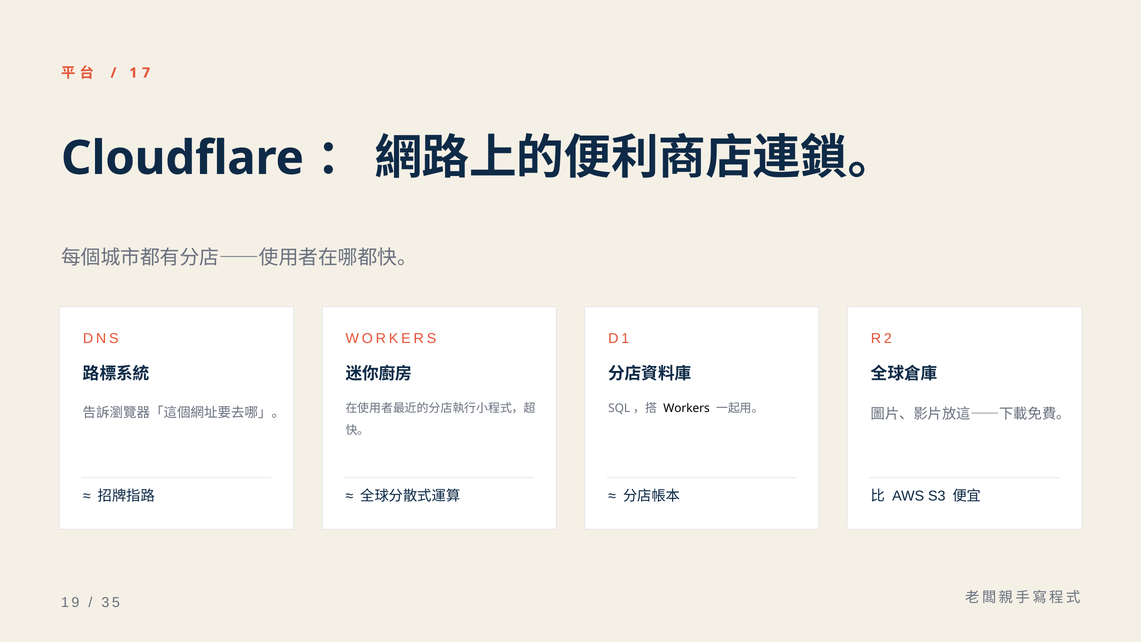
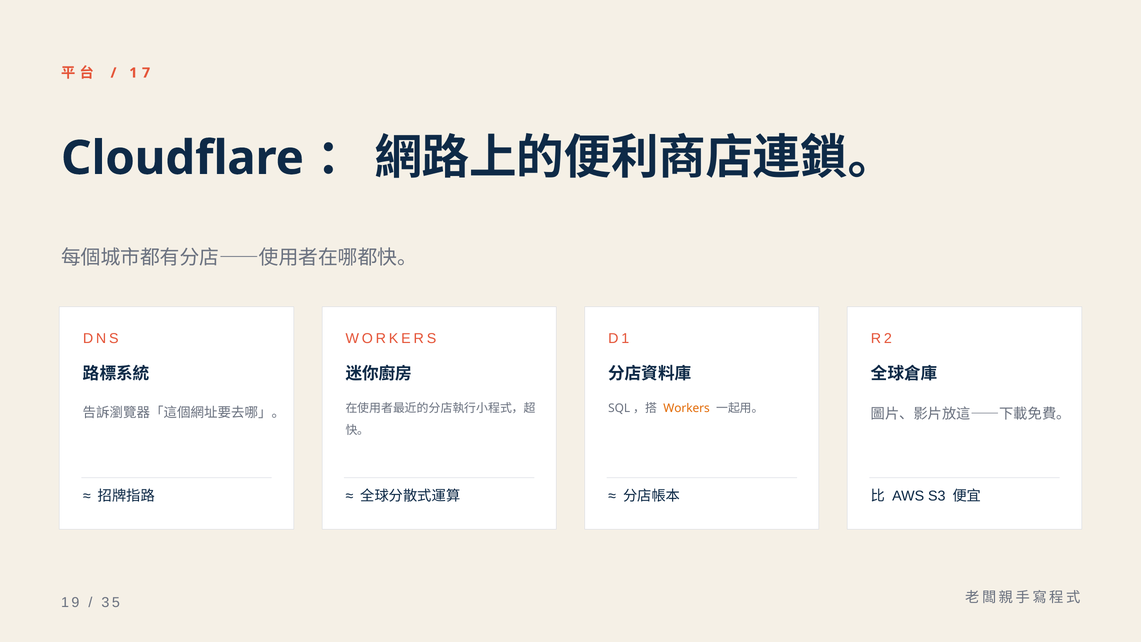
Workers colour: black -> orange (687, 408)
